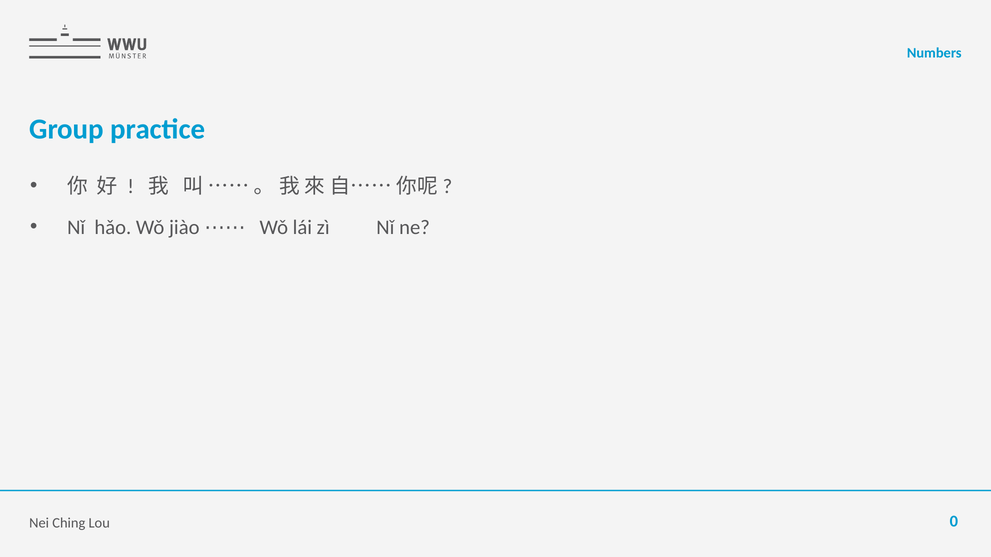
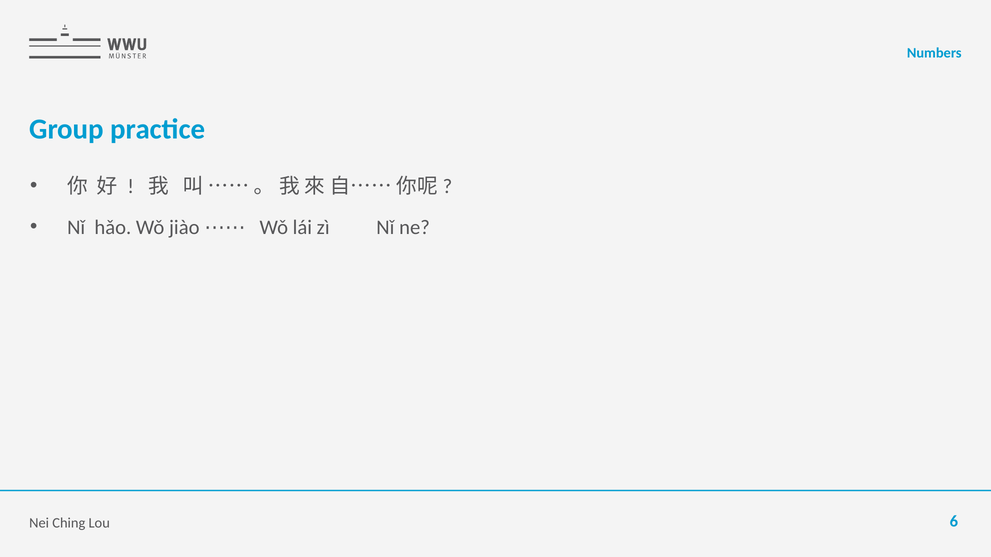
0: 0 -> 6 (954, 521)
